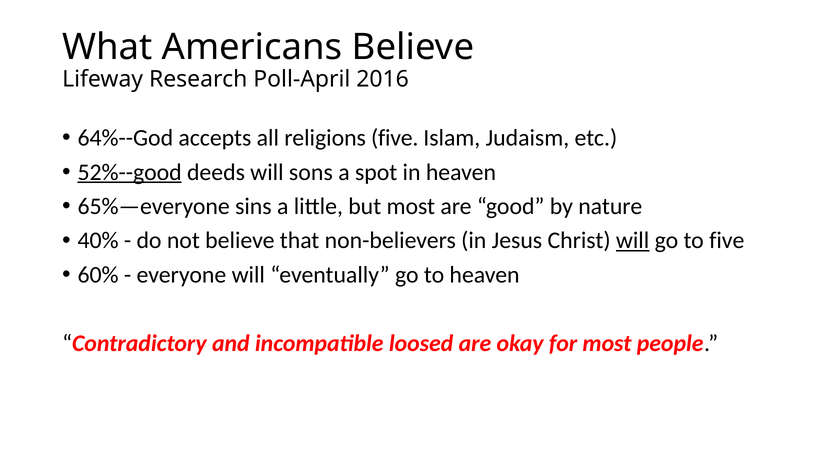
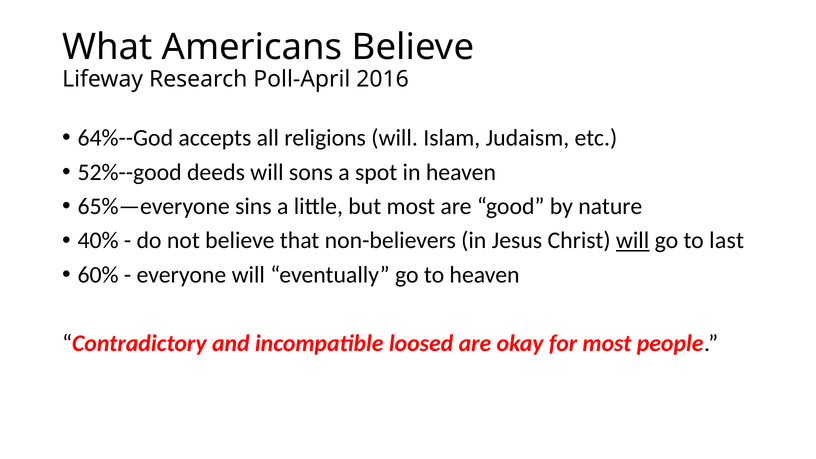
religions five: five -> will (395, 138)
52%--good underline: present -> none (130, 172)
to five: five -> last (727, 241)
